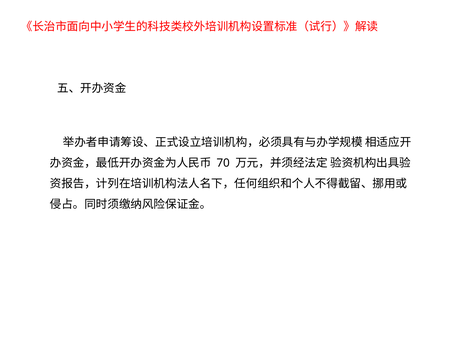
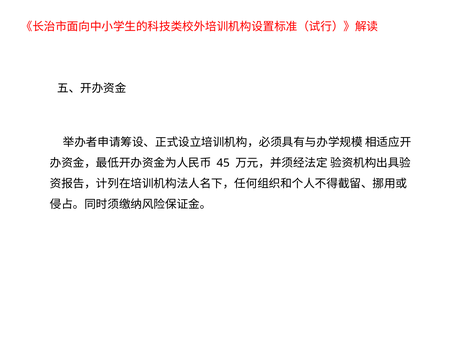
70: 70 -> 45 (223, 163)
